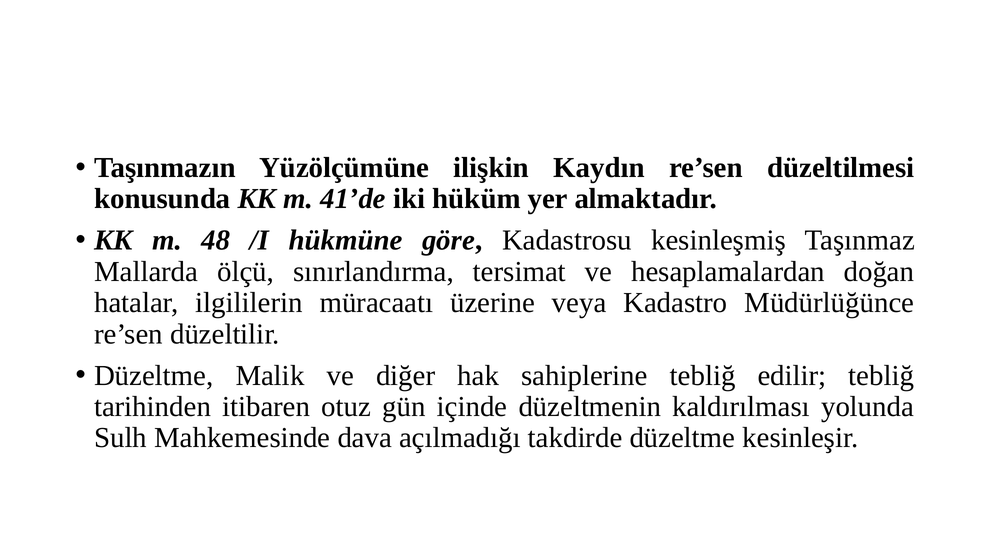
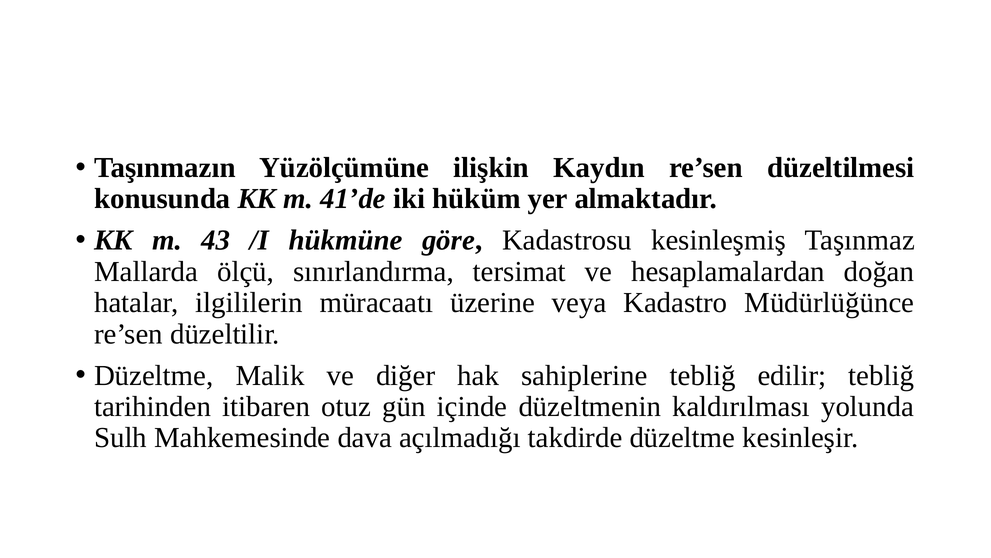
48: 48 -> 43 (216, 240)
